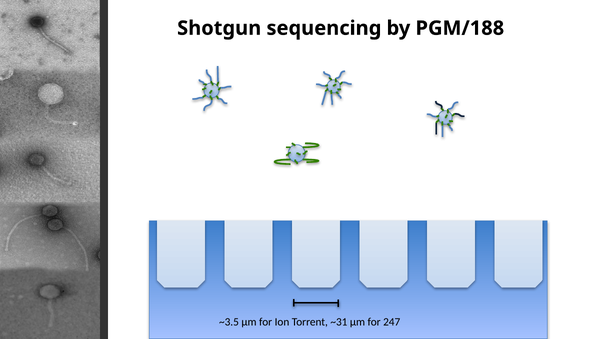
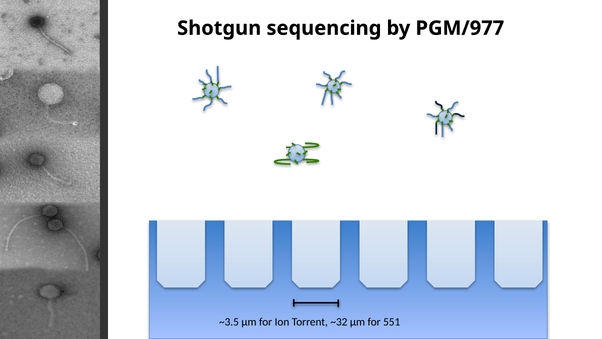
PGM/188: PGM/188 -> PGM/977 (460, 28)
~31: ~31 -> ~32 (339, 322)
247: 247 -> 551 (392, 322)
